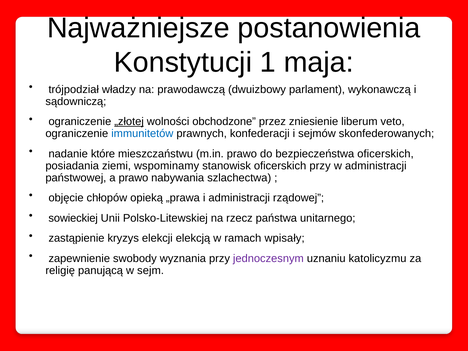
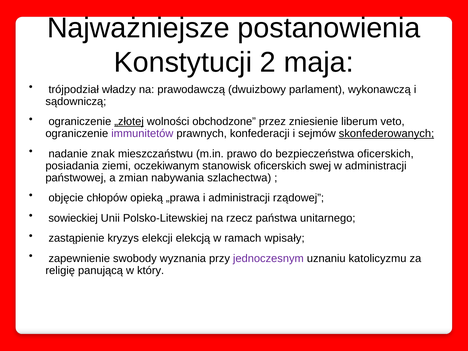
1: 1 -> 2 (268, 62)
immunitetów colour: blue -> purple (142, 134)
skonfederowanych underline: none -> present (386, 134)
które: które -> znak (103, 154)
wspominamy: wspominamy -> oczekiwanym (167, 166)
oficerskich przy: przy -> swej (320, 166)
a prawo: prawo -> zmian (133, 178)
sejm: sejm -> który (151, 271)
